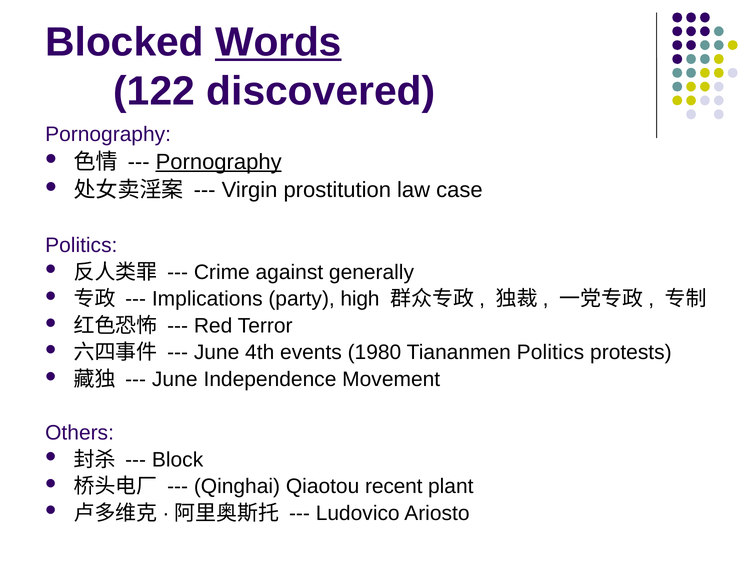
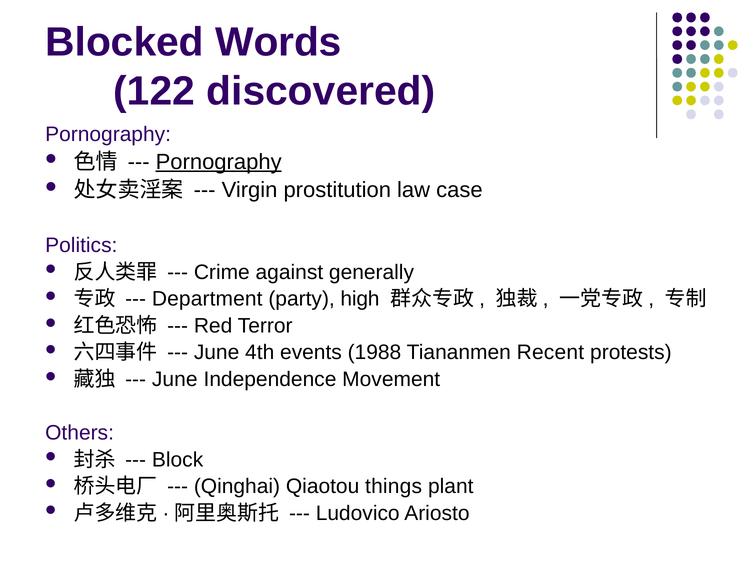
Words underline: present -> none (278, 42)
Implications: Implications -> Department (207, 299)
1980: 1980 -> 1988 (374, 353)
Tiananmen Politics: Politics -> Recent (550, 353)
recent: recent -> things (394, 487)
